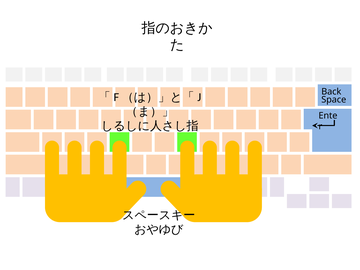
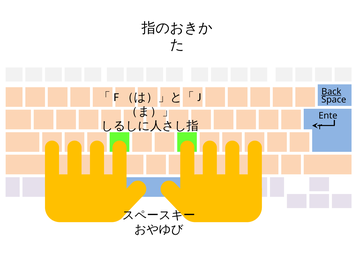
Back underline: none -> present (331, 92)
